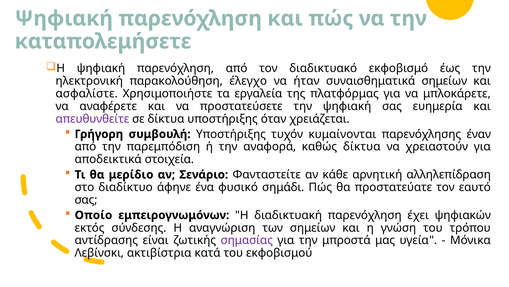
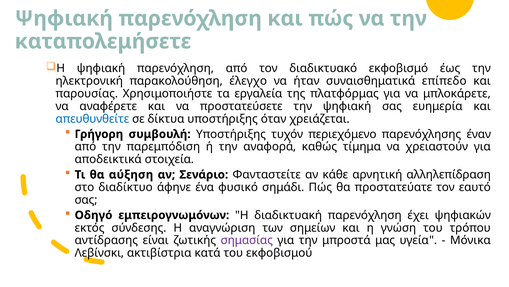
συναισθηματικά σημείων: σημείων -> επίπεδο (444, 81)
ασφαλίστε: ασφαλίστε -> παρουσίας (87, 93)
απευθυνθείτε colour: purple -> blue (92, 119)
κυμαίνονται: κυμαίνονται -> περιεχόμενο (342, 134)
καθώς δίκτυα: δίκτυα -> τίμημα (362, 146)
μερίδιο: μερίδιο -> αύξηση (131, 174)
Οποίο: Οποίο -> Οδηγό (94, 215)
